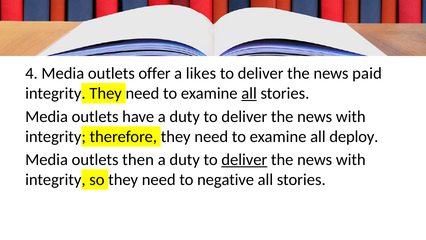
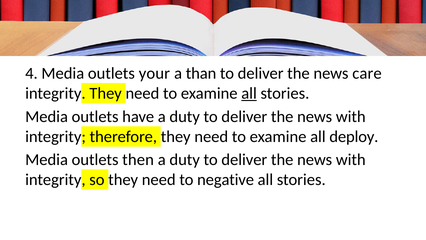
offer: offer -> your (154, 73)
likes: likes -> than (201, 73)
paid: paid -> care (367, 73)
deliver underline: present -> none (244, 160)
